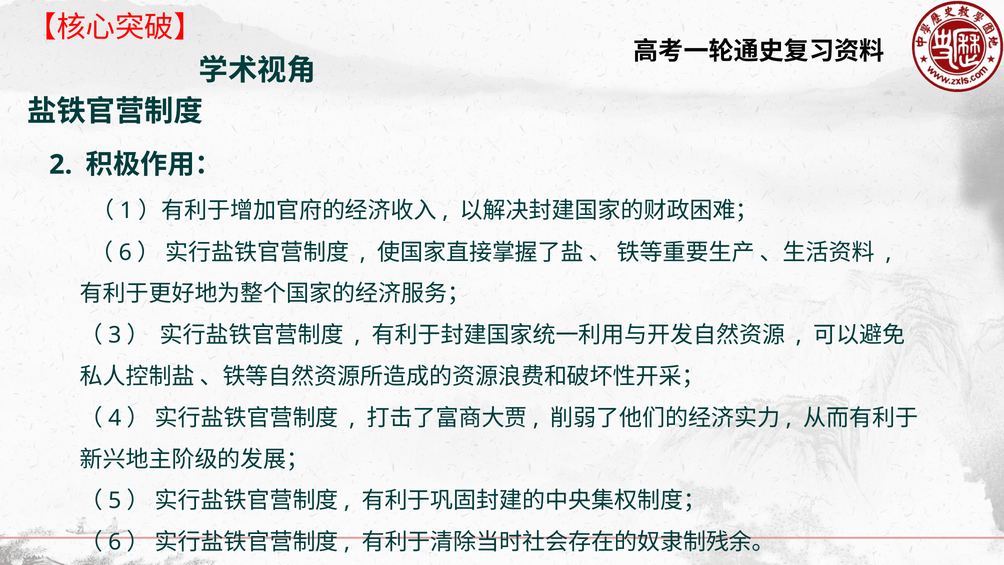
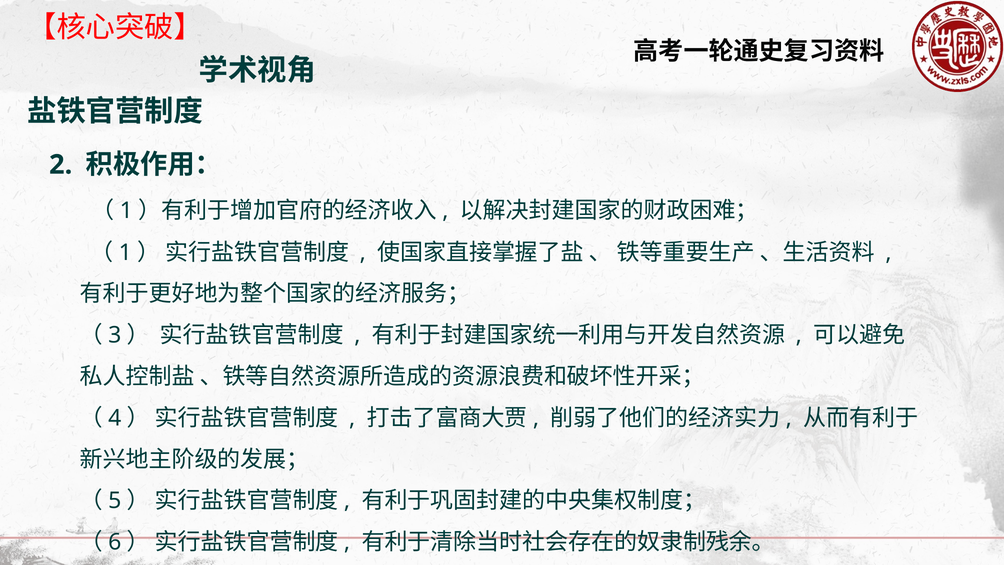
6: 6 -> 1 (125, 252)
